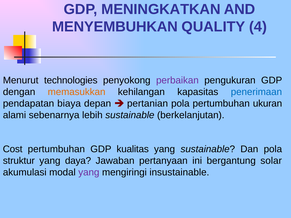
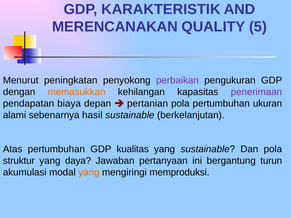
MENINGKATKAN: MENINGKATKAN -> KARAKTERISTIK (161, 9)
MENYEMBUHKAN: MENYEMBUHKAN -> MERENCANAKAN (115, 27)
4: 4 -> 5 (258, 27)
technologies: technologies -> peningkatan (71, 80)
penerimaan colour: blue -> purple (256, 92)
lebih: lebih -> hasil (92, 115)
Cost: Cost -> Atas (13, 149)
solar: solar -> turun (271, 161)
yang colour: purple -> orange (89, 173)
insustainable: insustainable -> memproduksi (179, 173)
